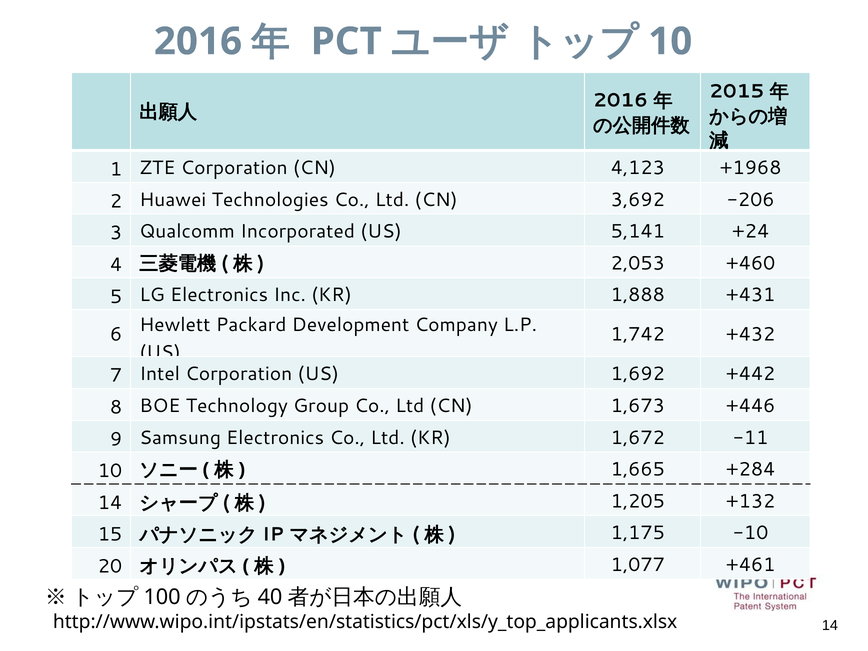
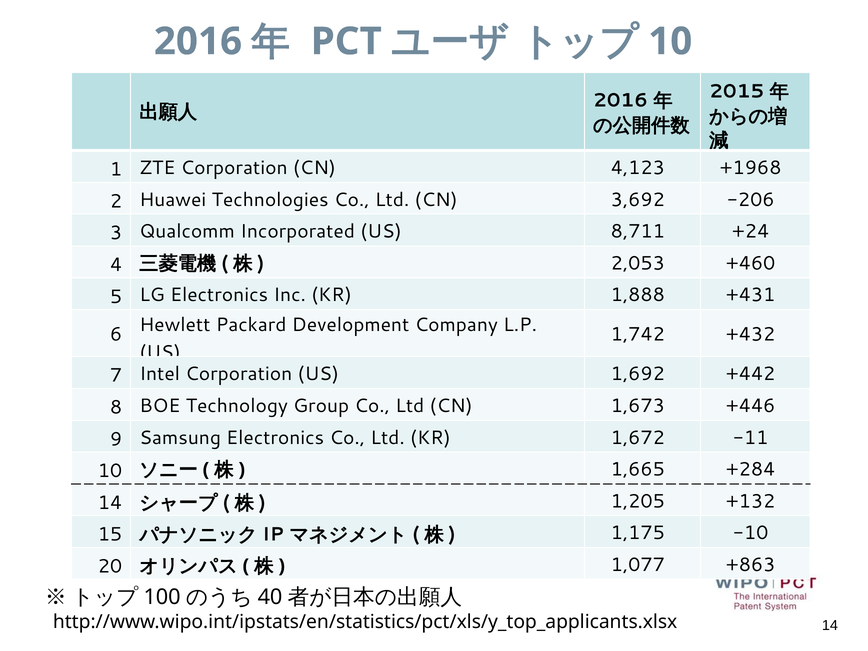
5,141: 5,141 -> 8,711 (638, 232)
+461: +461 -> +863 (751, 565)
